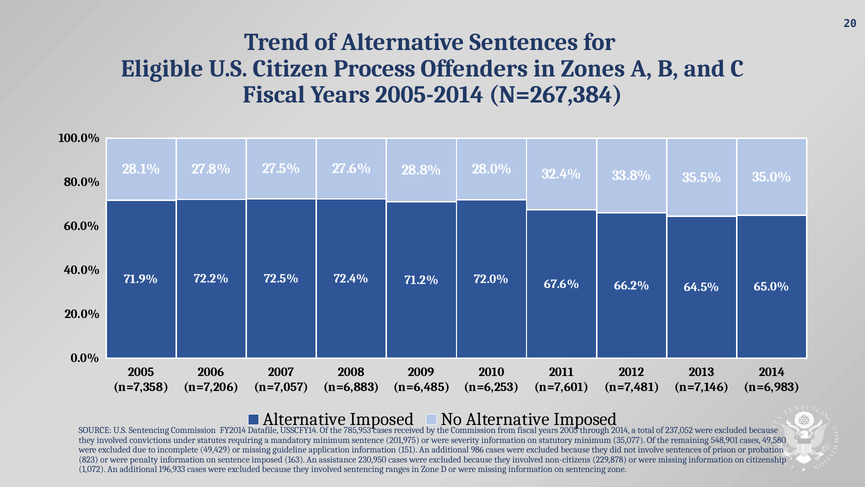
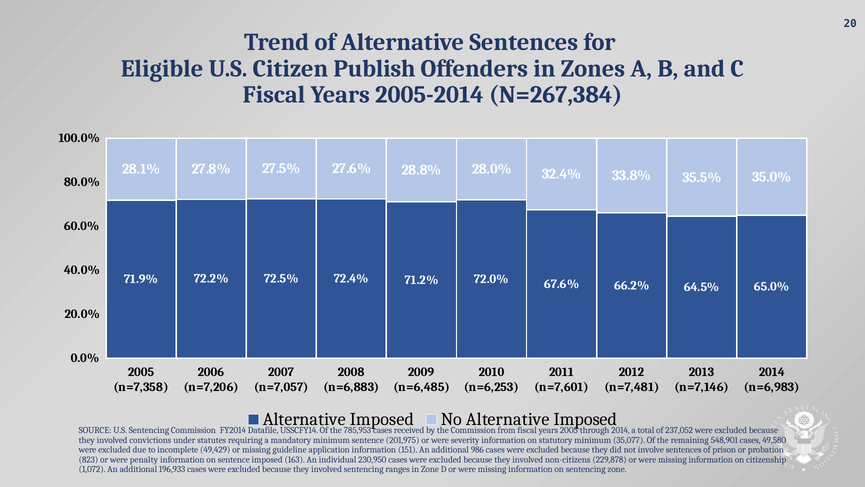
Process: Process -> Publish (375, 68)
assistance: assistance -> individual (338, 459)
